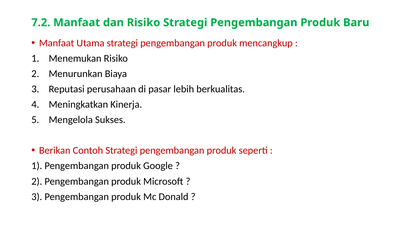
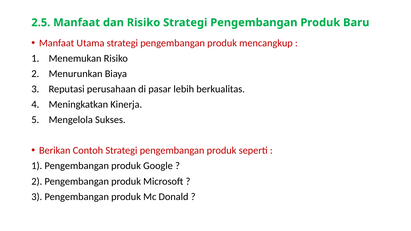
7.2: 7.2 -> 2.5 (41, 23)
